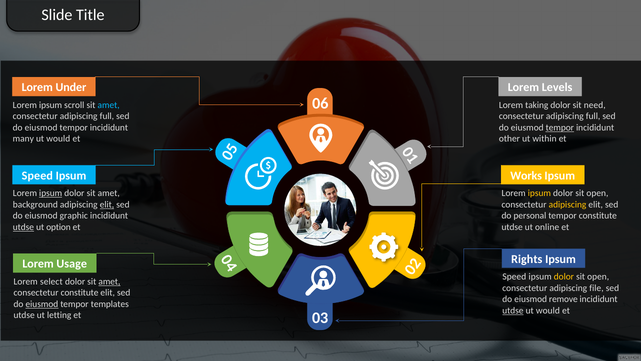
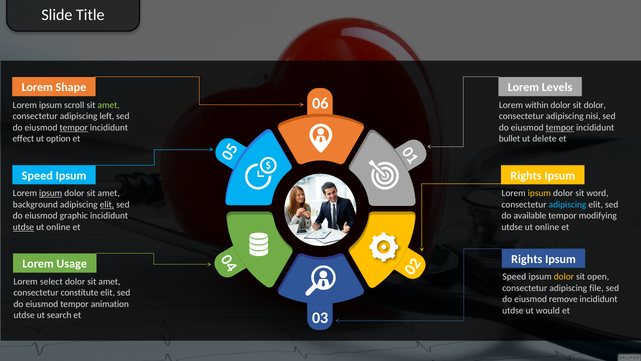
Under: Under -> Shape (71, 87)
amet colour: light blue -> light green (109, 105)
taking: taking -> within (537, 105)
sit need: need -> dolor (595, 105)
full: full -> left (107, 116)
full: full -> nisi (593, 116)
tempor underline: none -> present (74, 127)
many: many -> effect (23, 139)
would: would -> option (58, 139)
other: other -> bullet (510, 139)
within: within -> delete (544, 139)
Works: Works -> Rights (526, 175)
open: open -> word (597, 193)
adipiscing colour: yellow -> light blue (567, 204)
personal: personal -> available (530, 216)
tempor constitute: constitute -> modifying (598, 216)
option: option -> online (58, 227)
amet underline: present -> none (109, 281)
eiusmod underline: present -> none (42, 304)
templates: templates -> animation (110, 304)
utdse underline: present -> none (513, 310)
letting: letting -> search (59, 315)
